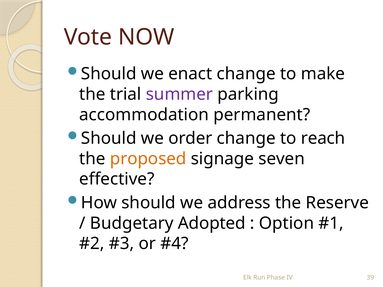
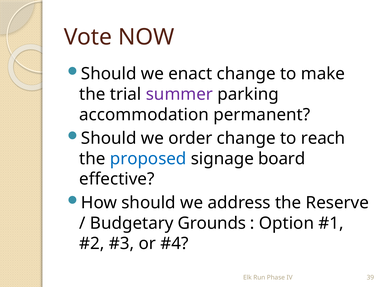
proposed colour: orange -> blue (148, 159)
seven: seven -> board (282, 159)
Adopted: Adopted -> Grounds (212, 223)
